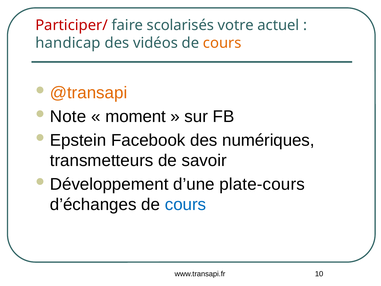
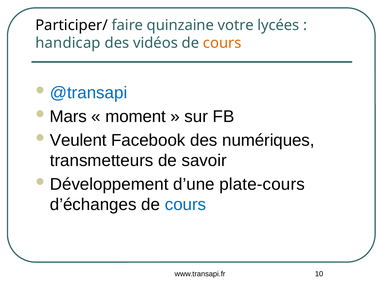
Participer/ colour: red -> black (72, 25)
scolarisés: scolarisés -> quinzaine (180, 25)
actuel: actuel -> lycées (278, 25)
@transapi colour: orange -> blue (89, 93)
Note: Note -> Mars (68, 116)
Epstein: Epstein -> Veulent (78, 140)
